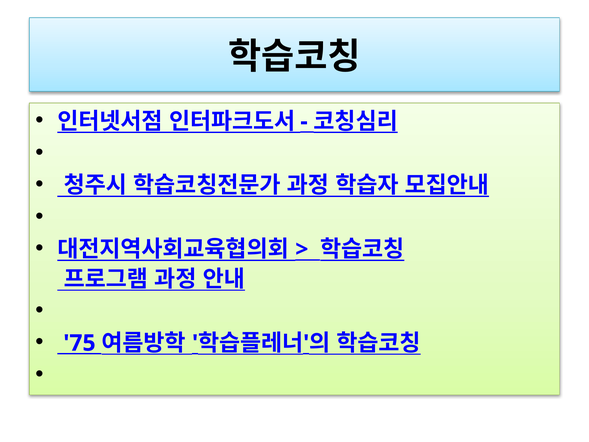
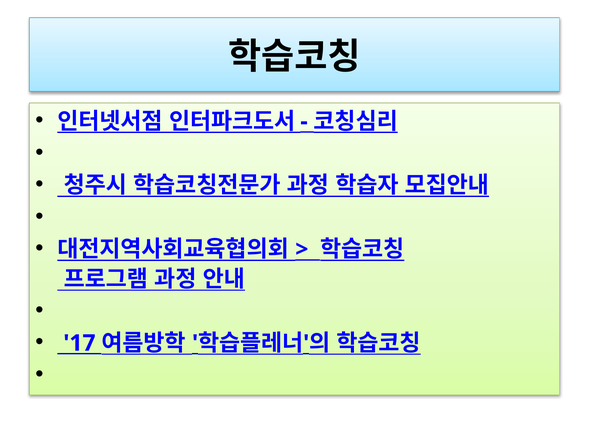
75: 75 -> 17 (79, 343)
